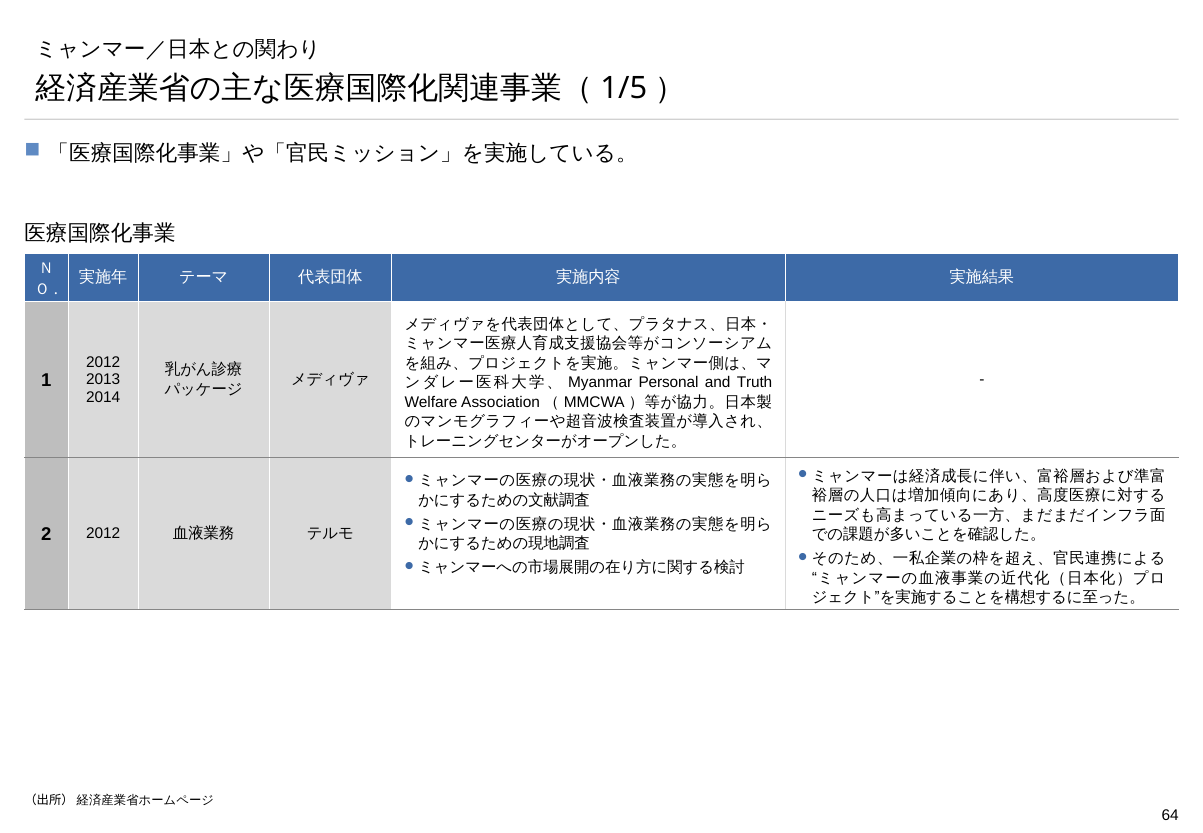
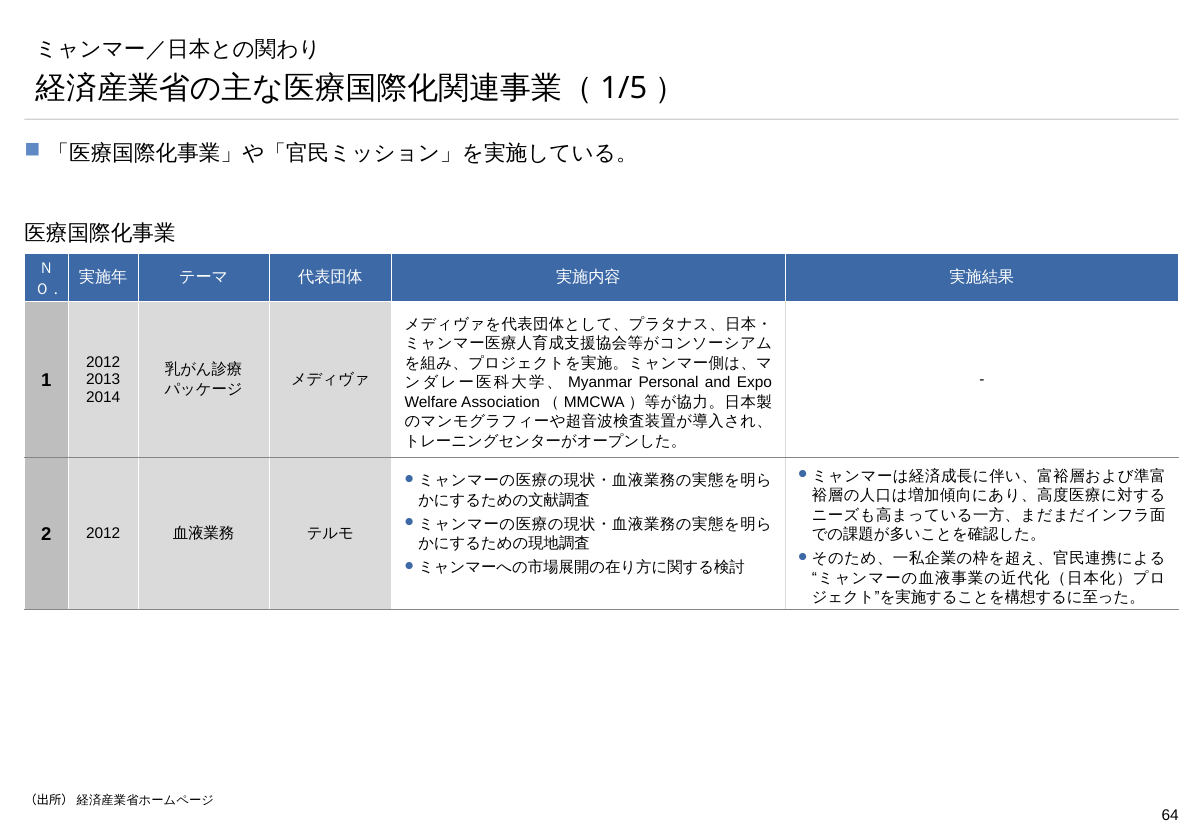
Truth: Truth -> Expo (755, 383)
